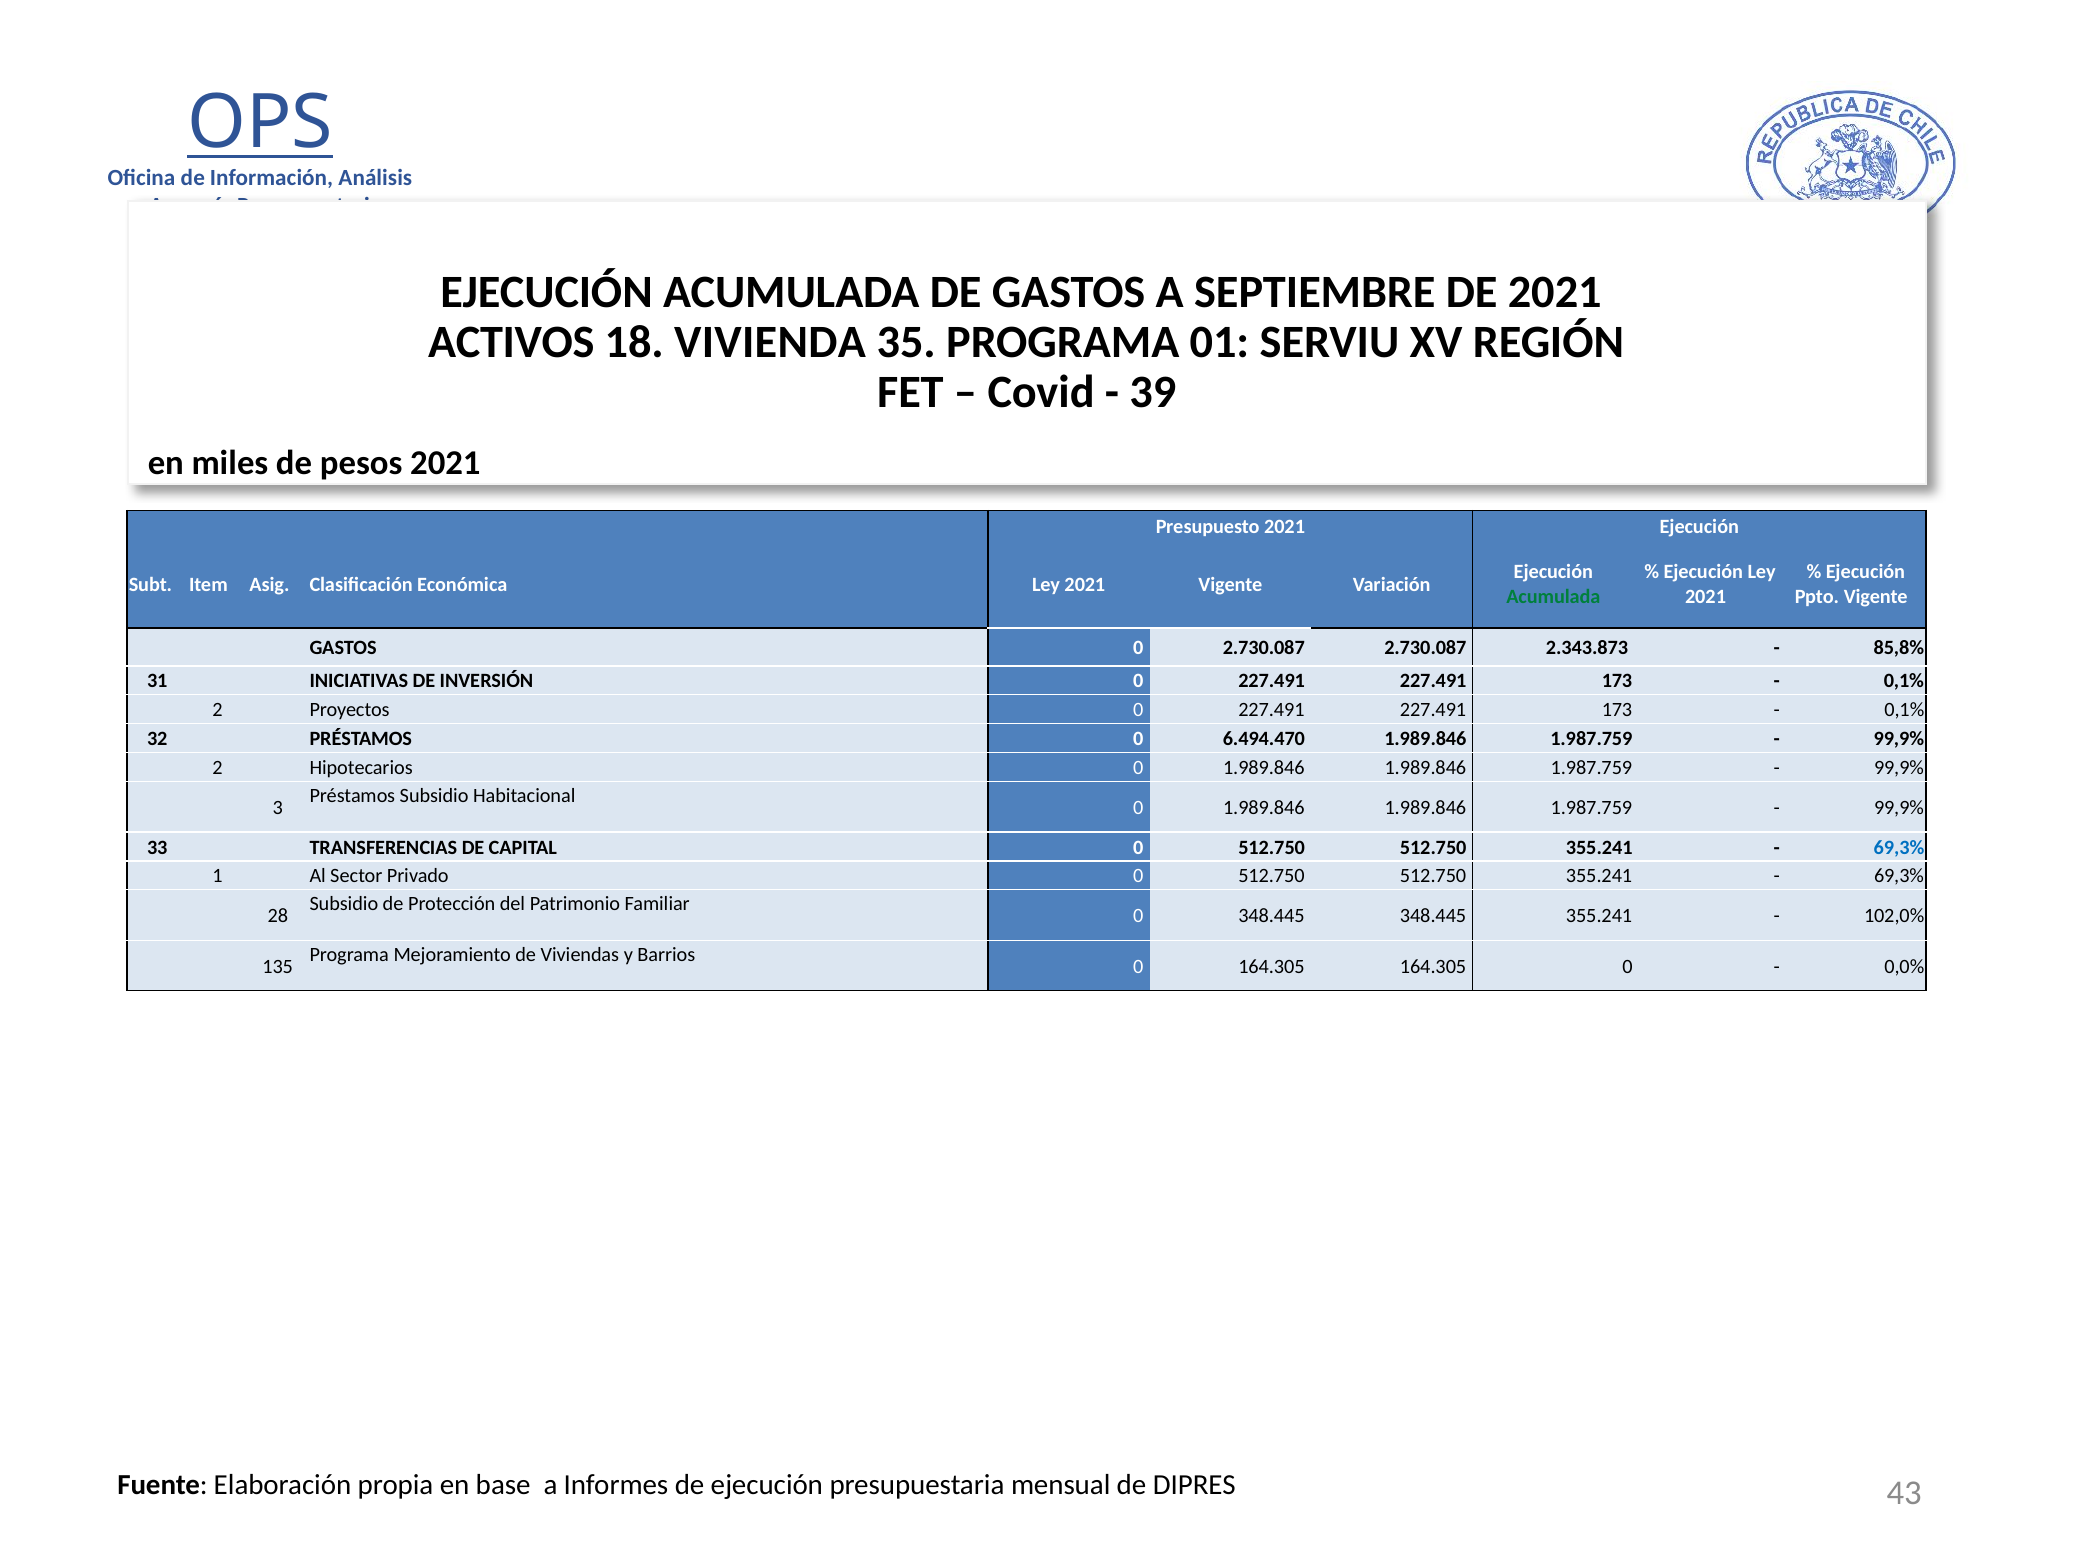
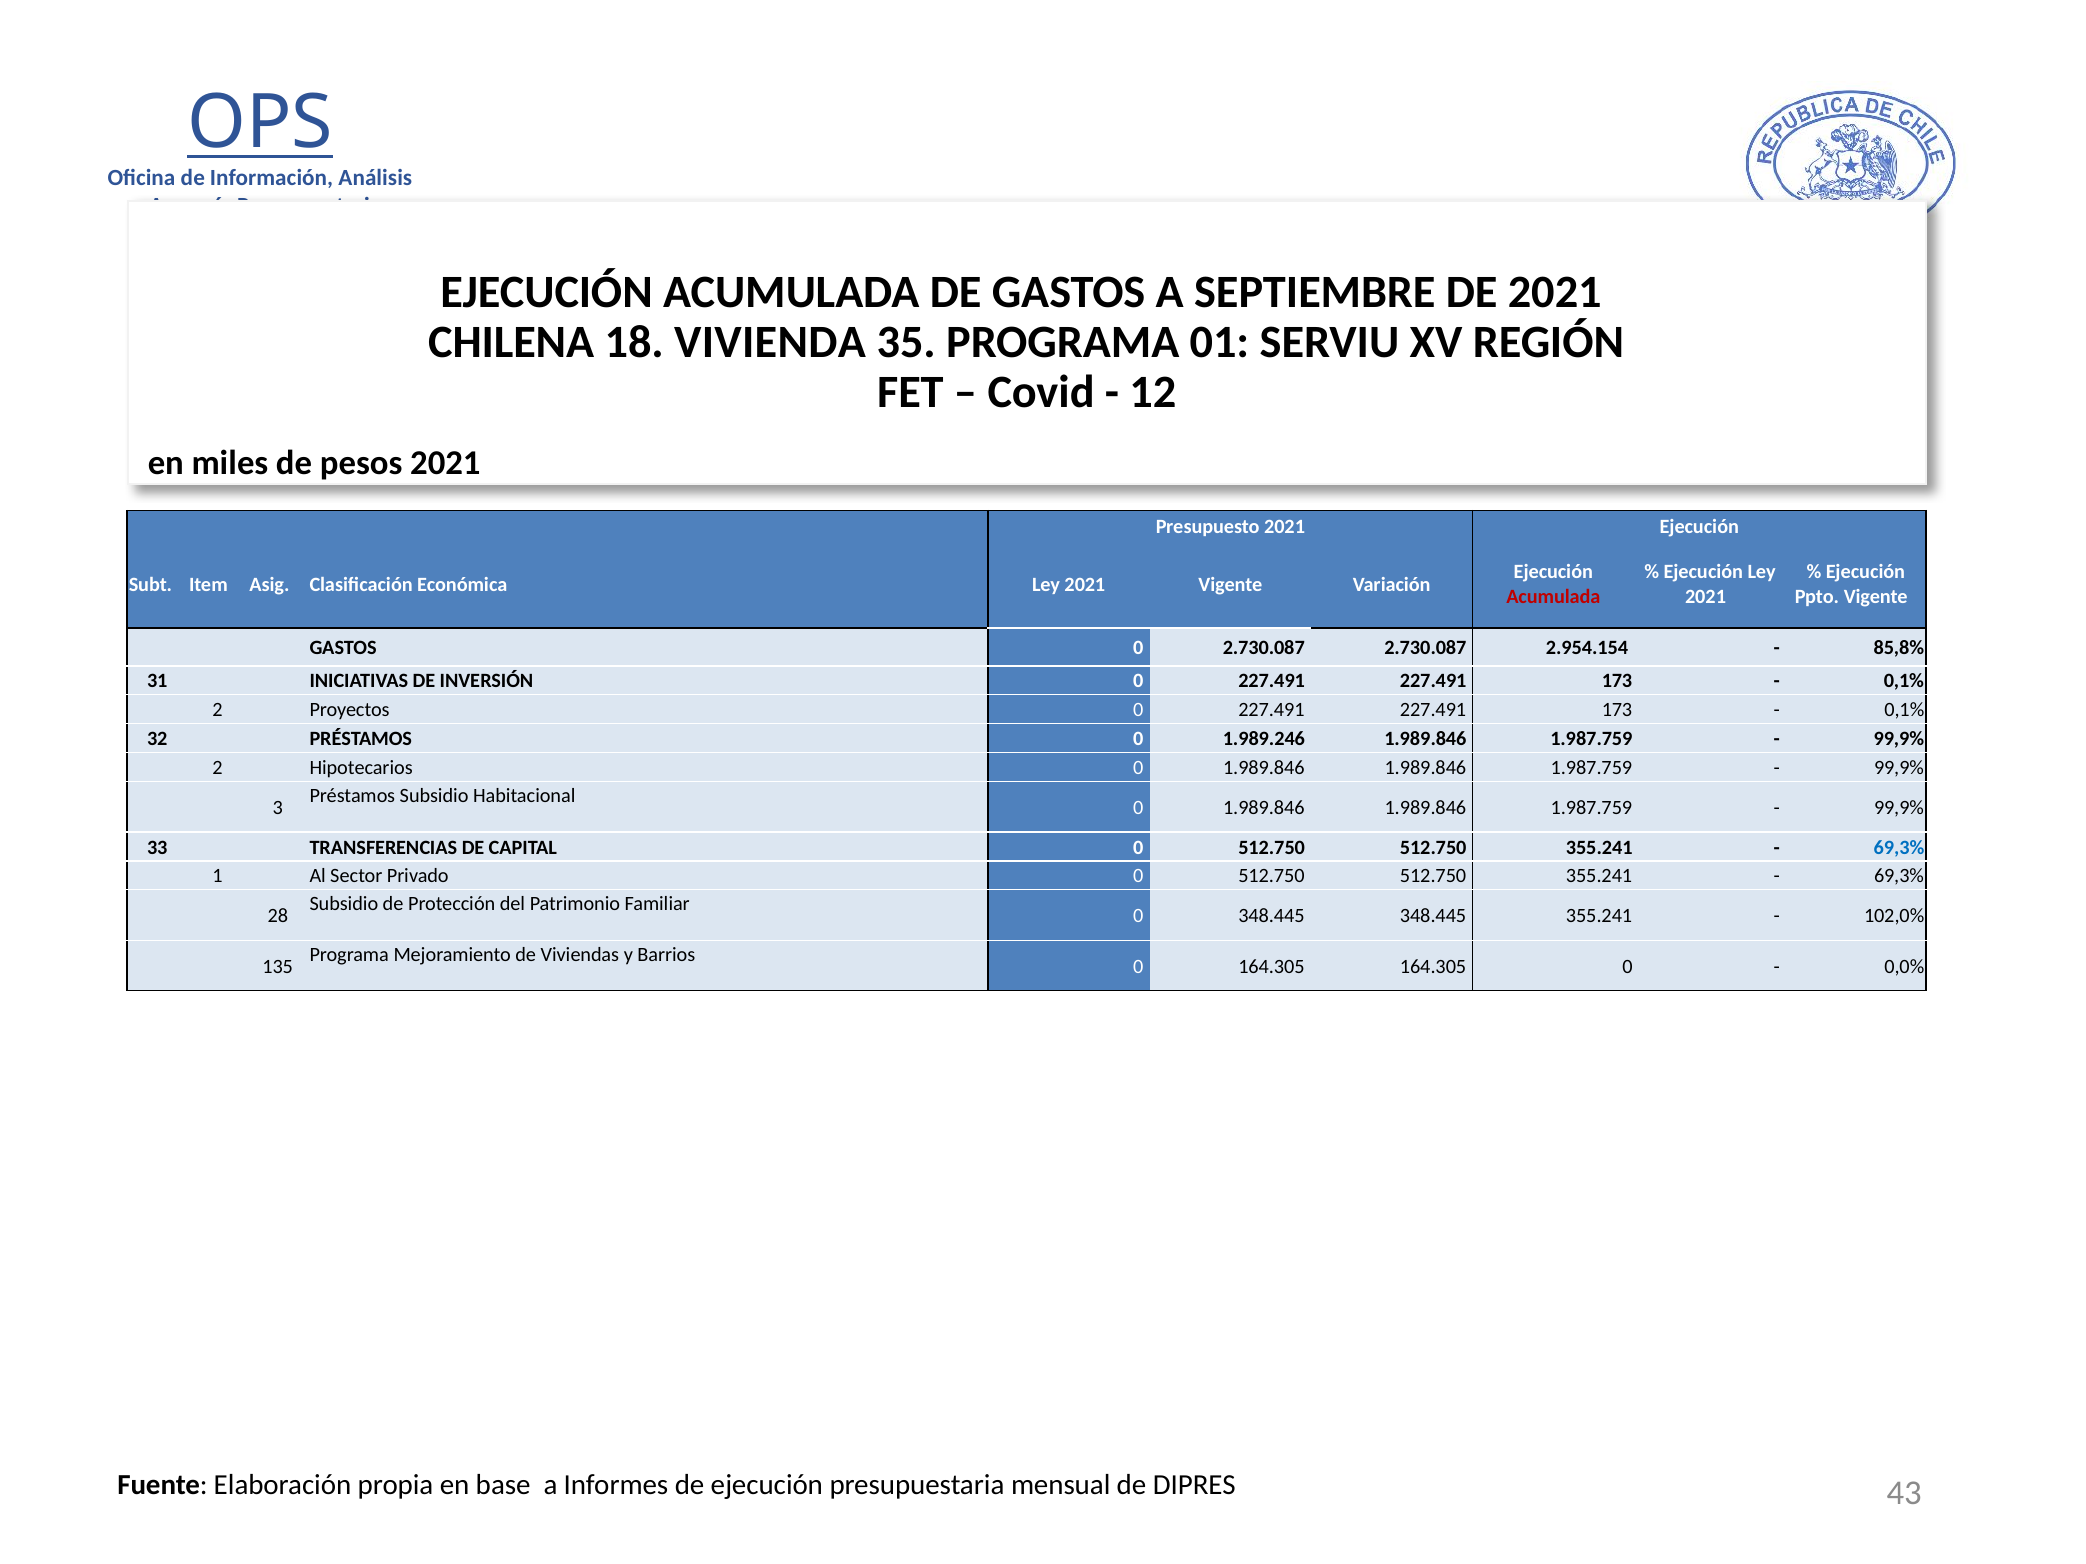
ACTIVOS: ACTIVOS -> CHILENA (511, 342)
39: 39 -> 12 (1153, 392)
Acumulada colour: green -> red (1553, 597)
2.343.873: 2.343.873 -> 2.954.154 (1587, 648)
6.494.470: 6.494.470 -> 1.989.246 (1264, 739)
